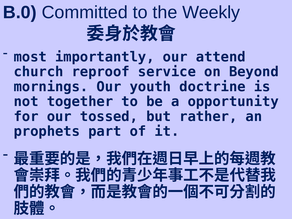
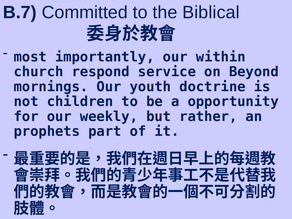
B.0: B.0 -> B.7 (20, 12)
Weekly: Weekly -> Biblical (211, 12)
attend: attend -> within (221, 57)
reproof: reproof -> respond (101, 72)
together: together -> children (80, 102)
tossed: tossed -> weekly (109, 116)
